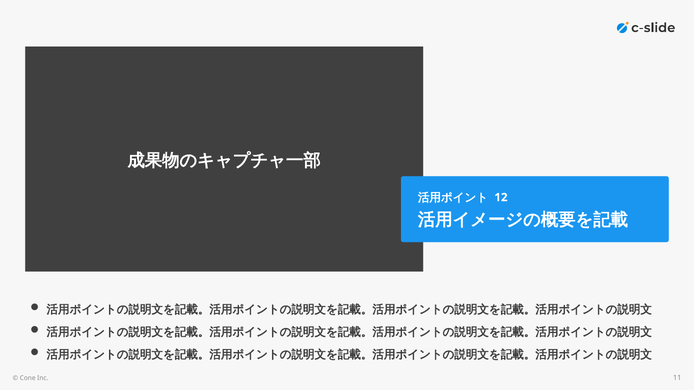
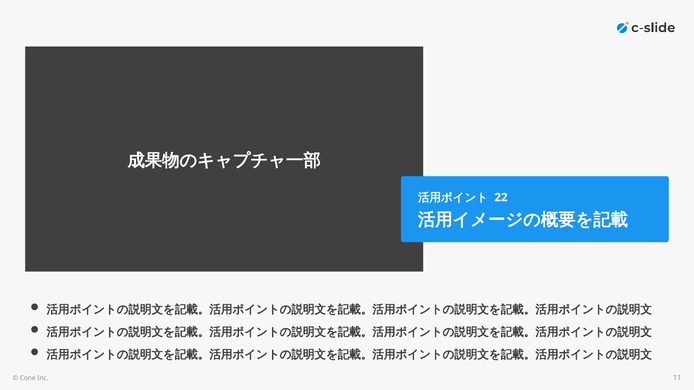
12: 12 -> 22 (501, 198)
